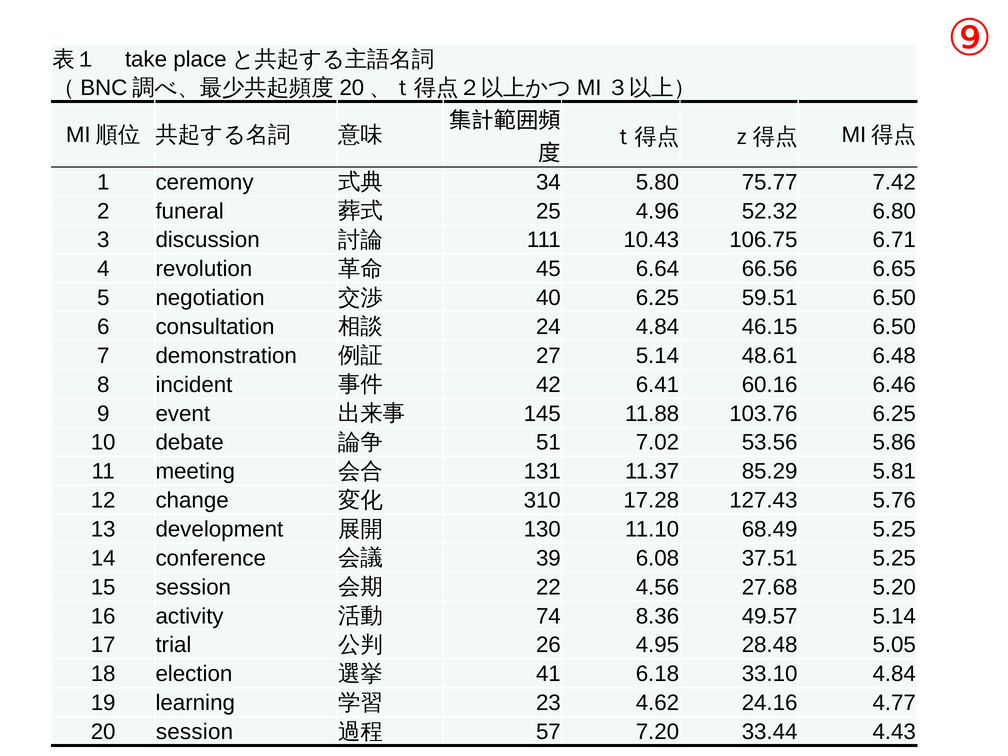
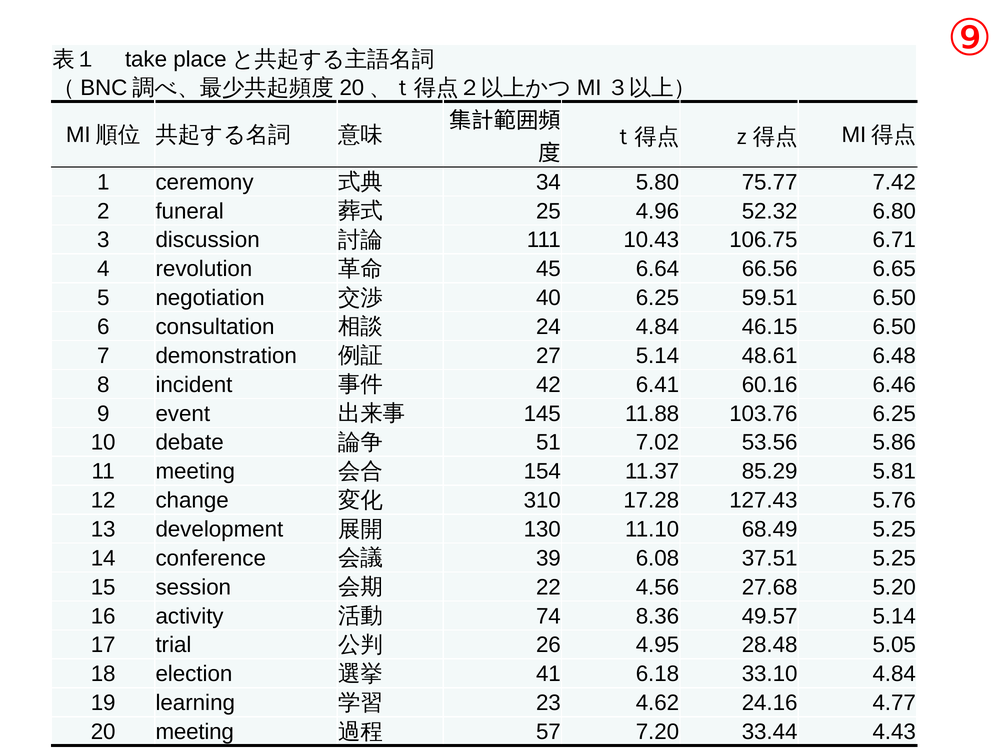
131: 131 -> 154 (542, 471)
20 session: session -> meeting (195, 732)
